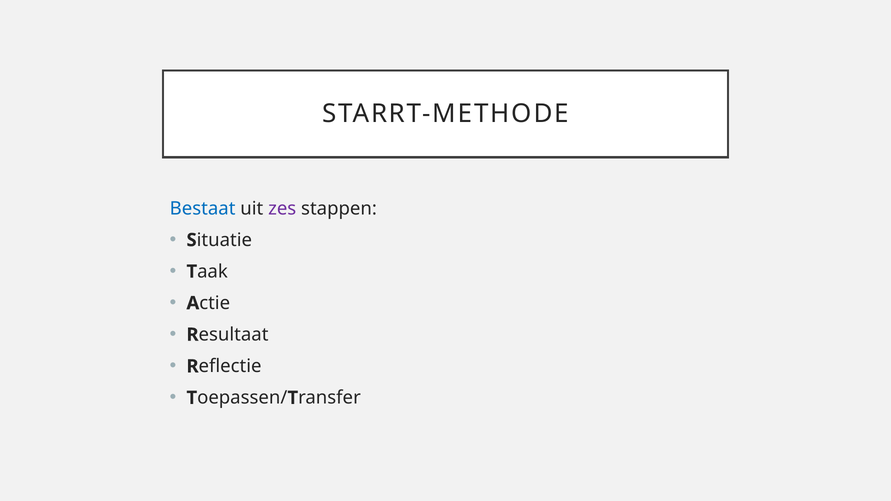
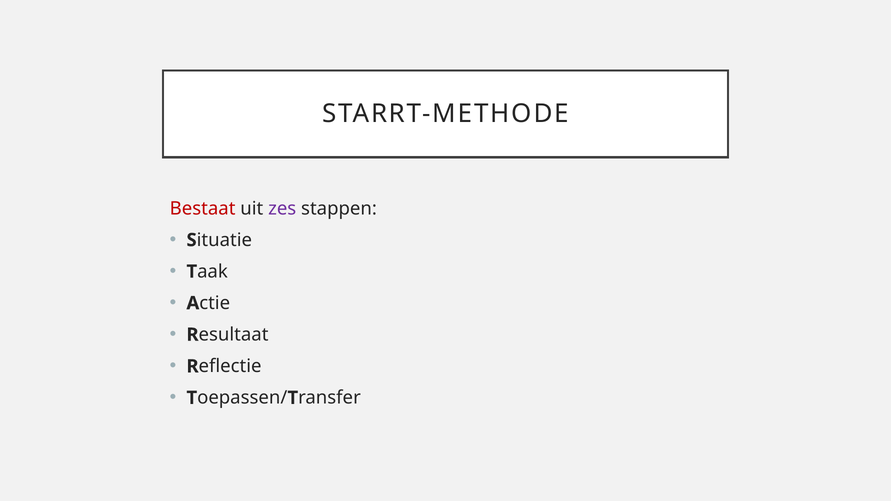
Bestaat colour: blue -> red (203, 209)
